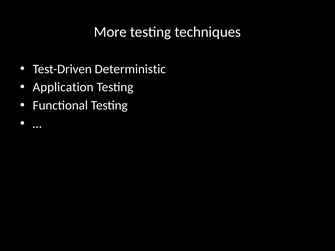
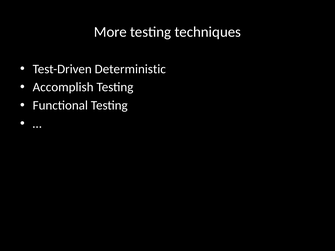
Application: Application -> Accomplish (63, 87)
